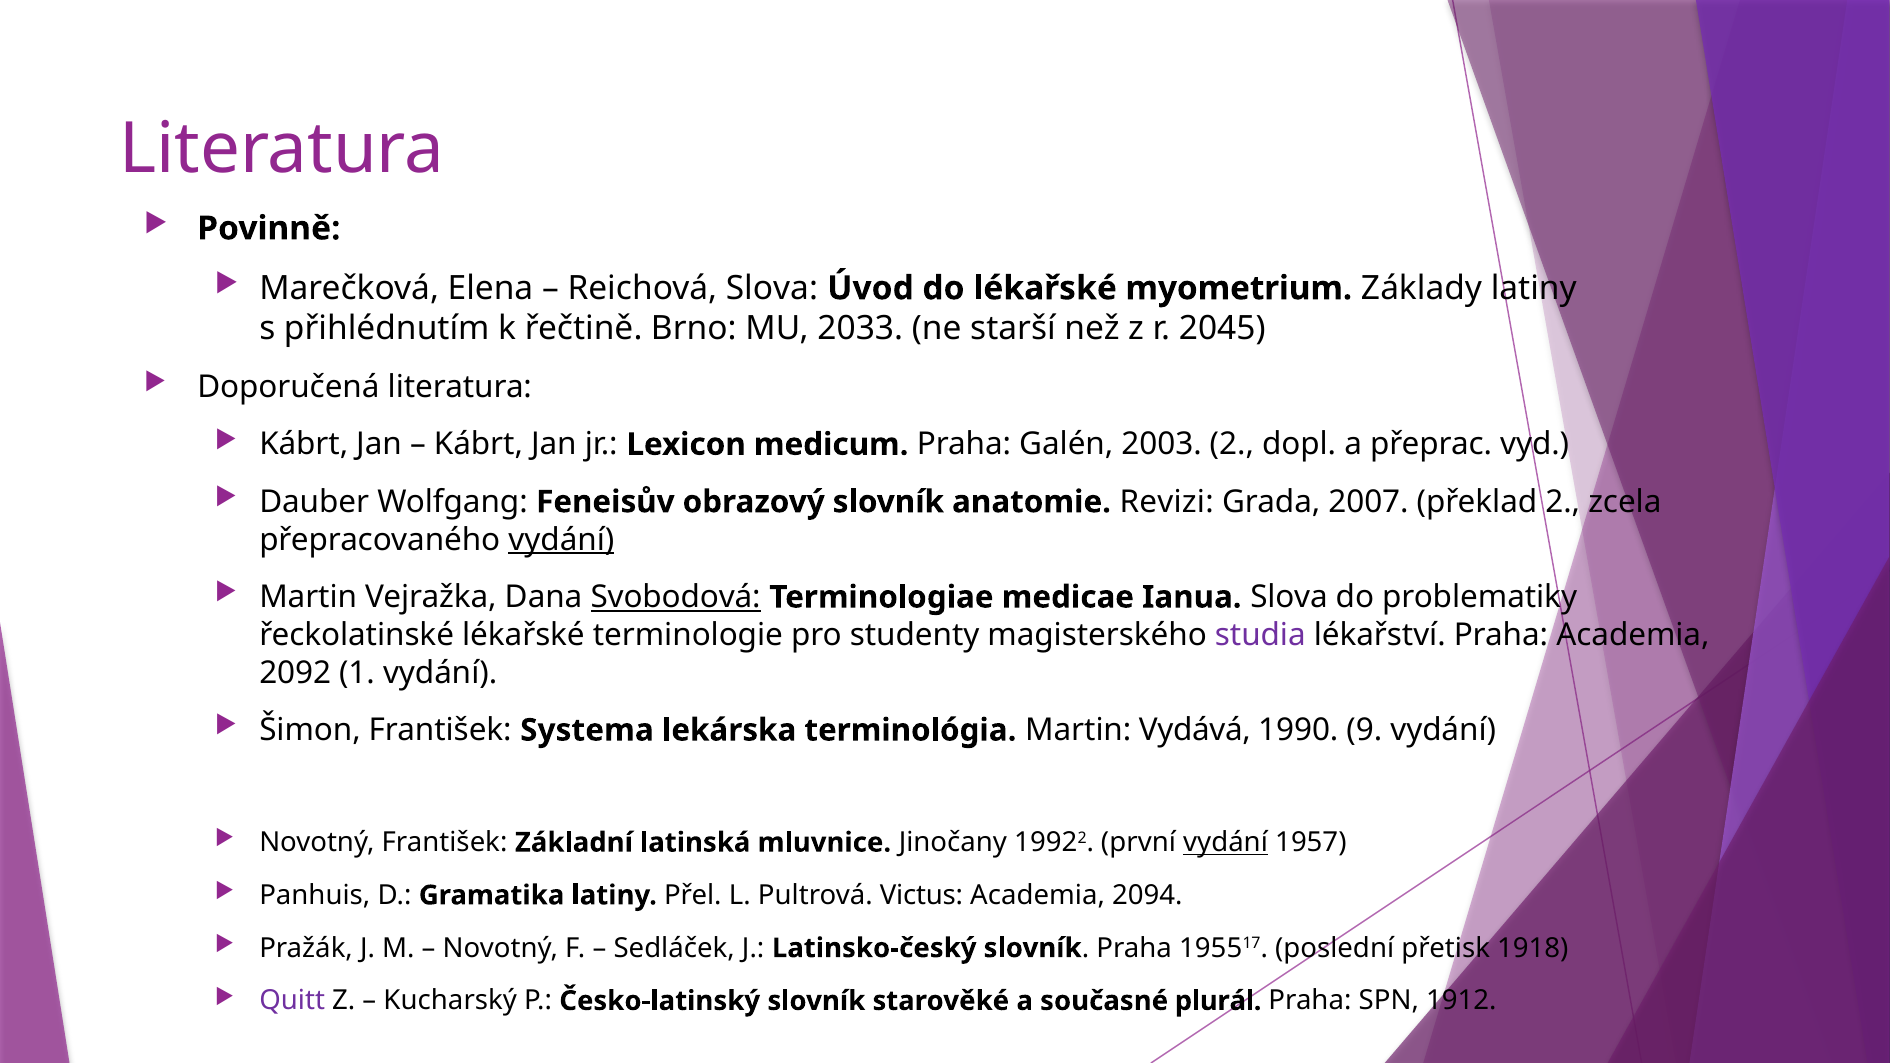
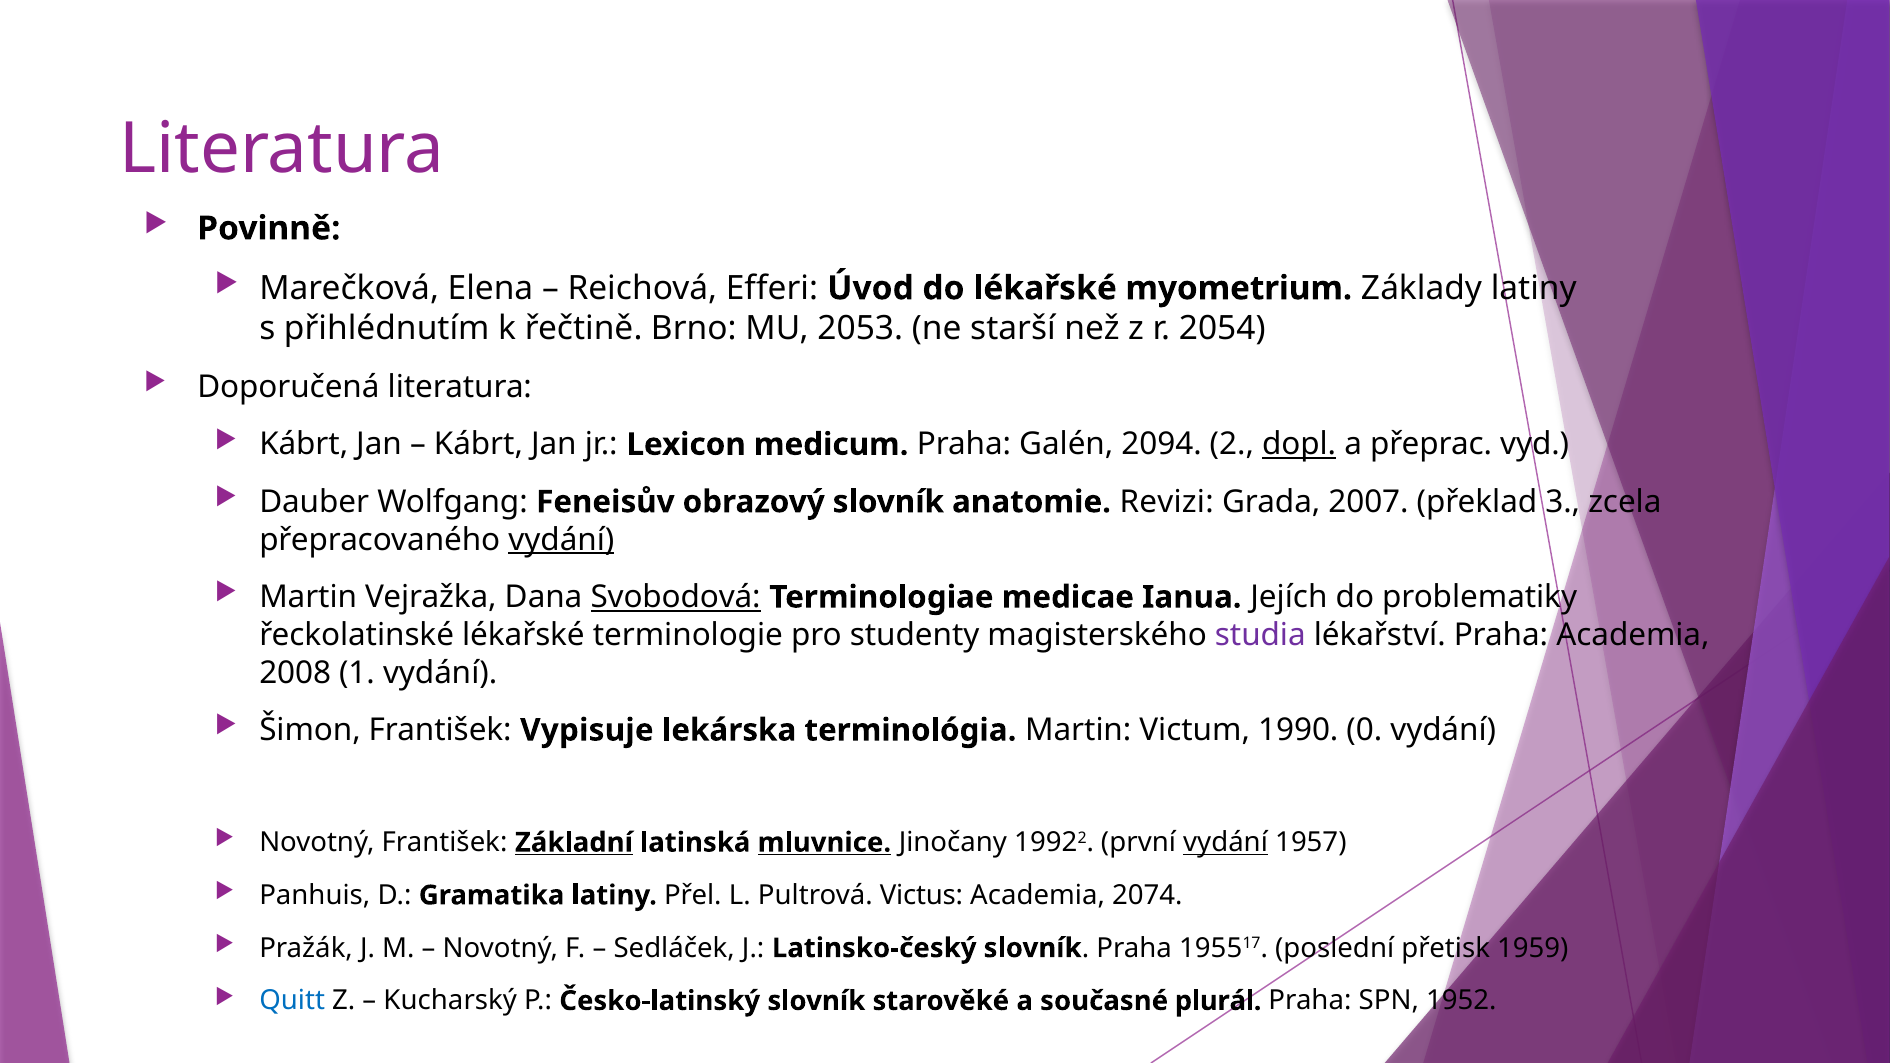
Reichová Slova: Slova -> Efferi (772, 288)
2033: 2033 -> 2053 (860, 328)
2045: 2045 -> 2054 (1222, 328)
2003: 2003 -> 2094 (1162, 444)
dopl underline: none -> present (1299, 444)
překlad 2: 2 -> 3 (1563, 502)
Ianua Slova: Slova -> Jejích (1289, 597)
2092: 2092 -> 2008 (295, 673)
Systema: Systema -> Vypisuje (587, 730)
Vydává: Vydává -> Victum (1195, 730)
9: 9 -> 0 (1364, 730)
Základní underline: none -> present (574, 843)
mluvnice underline: none -> present (824, 843)
2094: 2094 -> 2074 (1147, 895)
1918: 1918 -> 1959 (1533, 948)
Quitt colour: purple -> blue (292, 1001)
1912: 1912 -> 1952 (1461, 1001)
